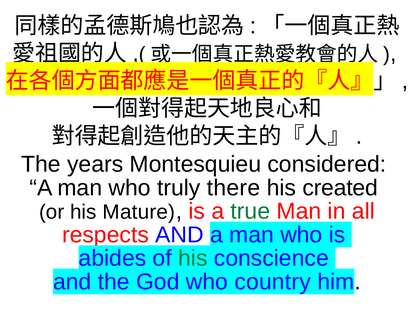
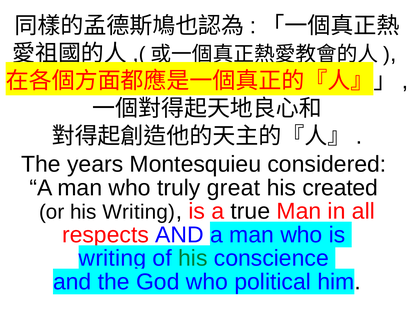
there: there -> great (234, 188)
his Mature: Mature -> Writing (139, 212)
true colour: green -> black (250, 212)
abides: abides -> writing (112, 259)
country: country -> political (273, 282)
